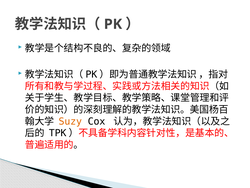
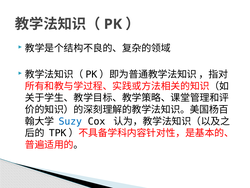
Suzy colour: orange -> blue (70, 121)
